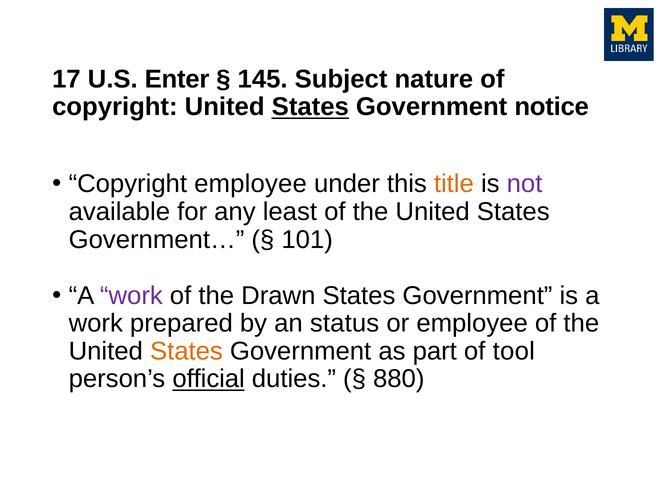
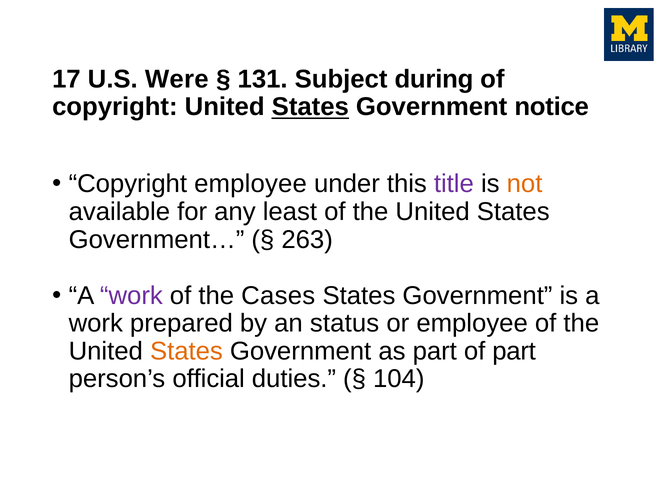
Enter: Enter -> Were (177, 79)
145: 145 -> 131 (263, 79)
nature: nature -> during (434, 79)
title colour: orange -> purple (454, 184)
not colour: purple -> orange (525, 184)
101: 101 -> 263 (307, 240)
Drawn: Drawn -> Cases (278, 296)
of tool: tool -> part (514, 352)
official underline: present -> none (209, 379)
880: 880 -> 104 (399, 379)
